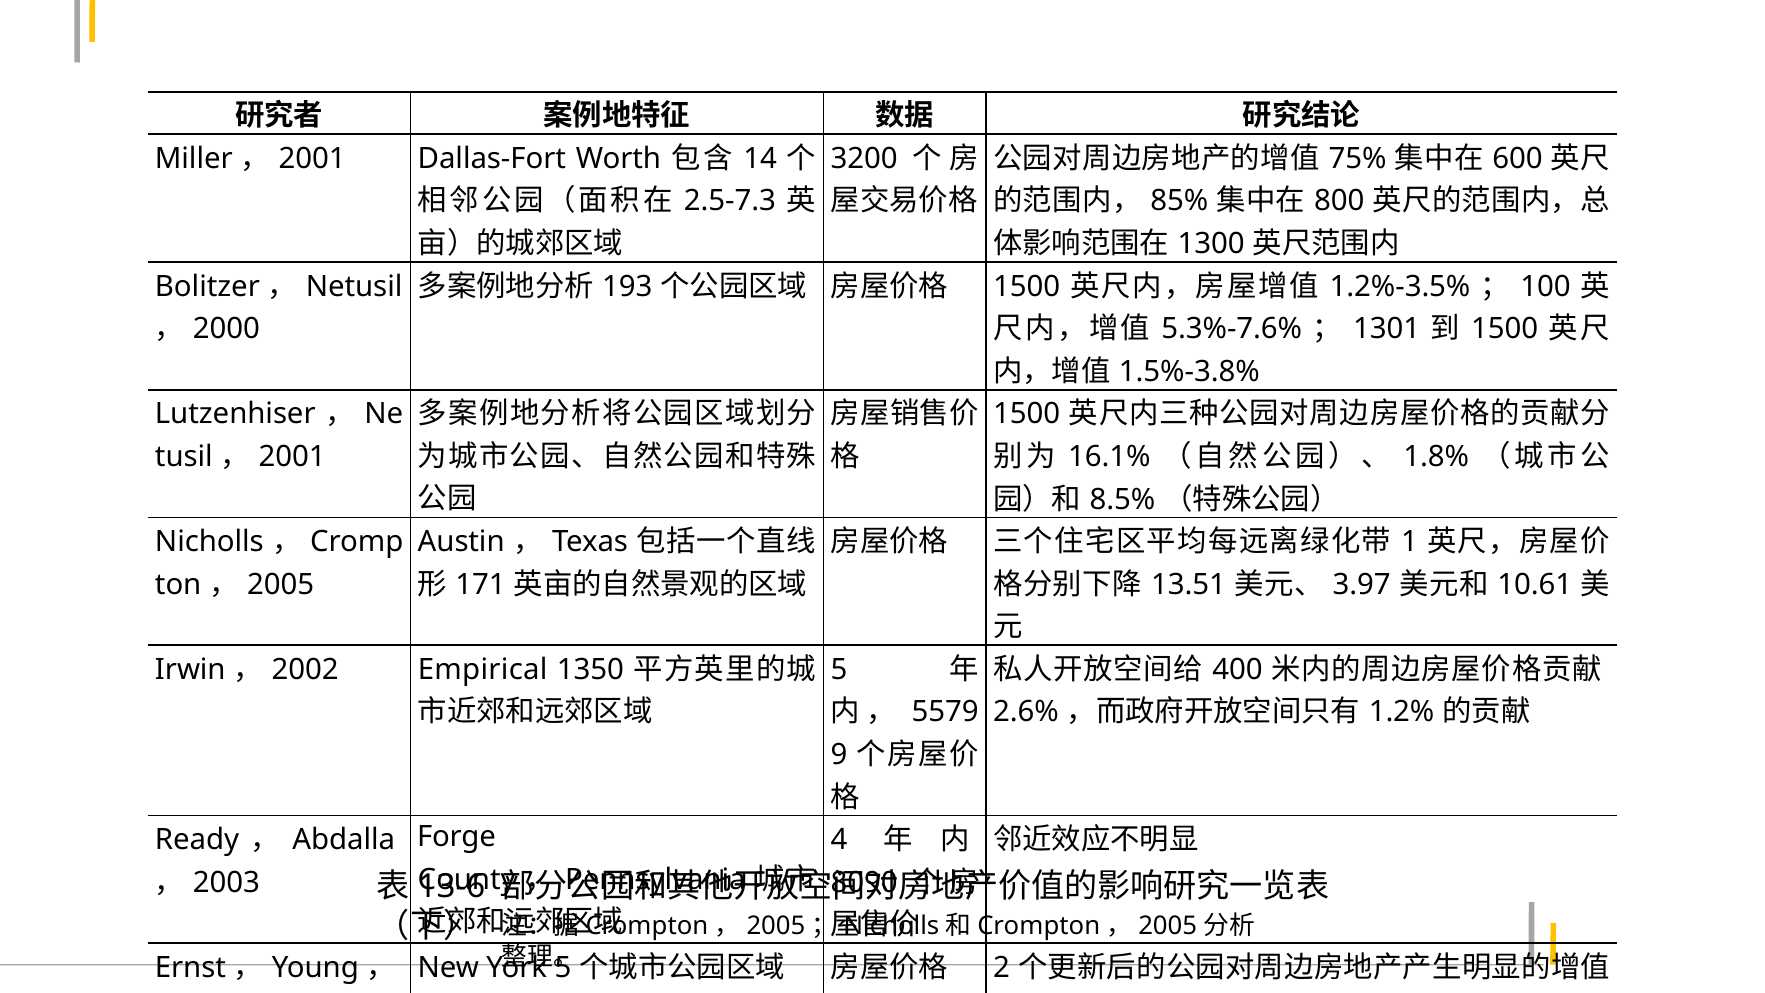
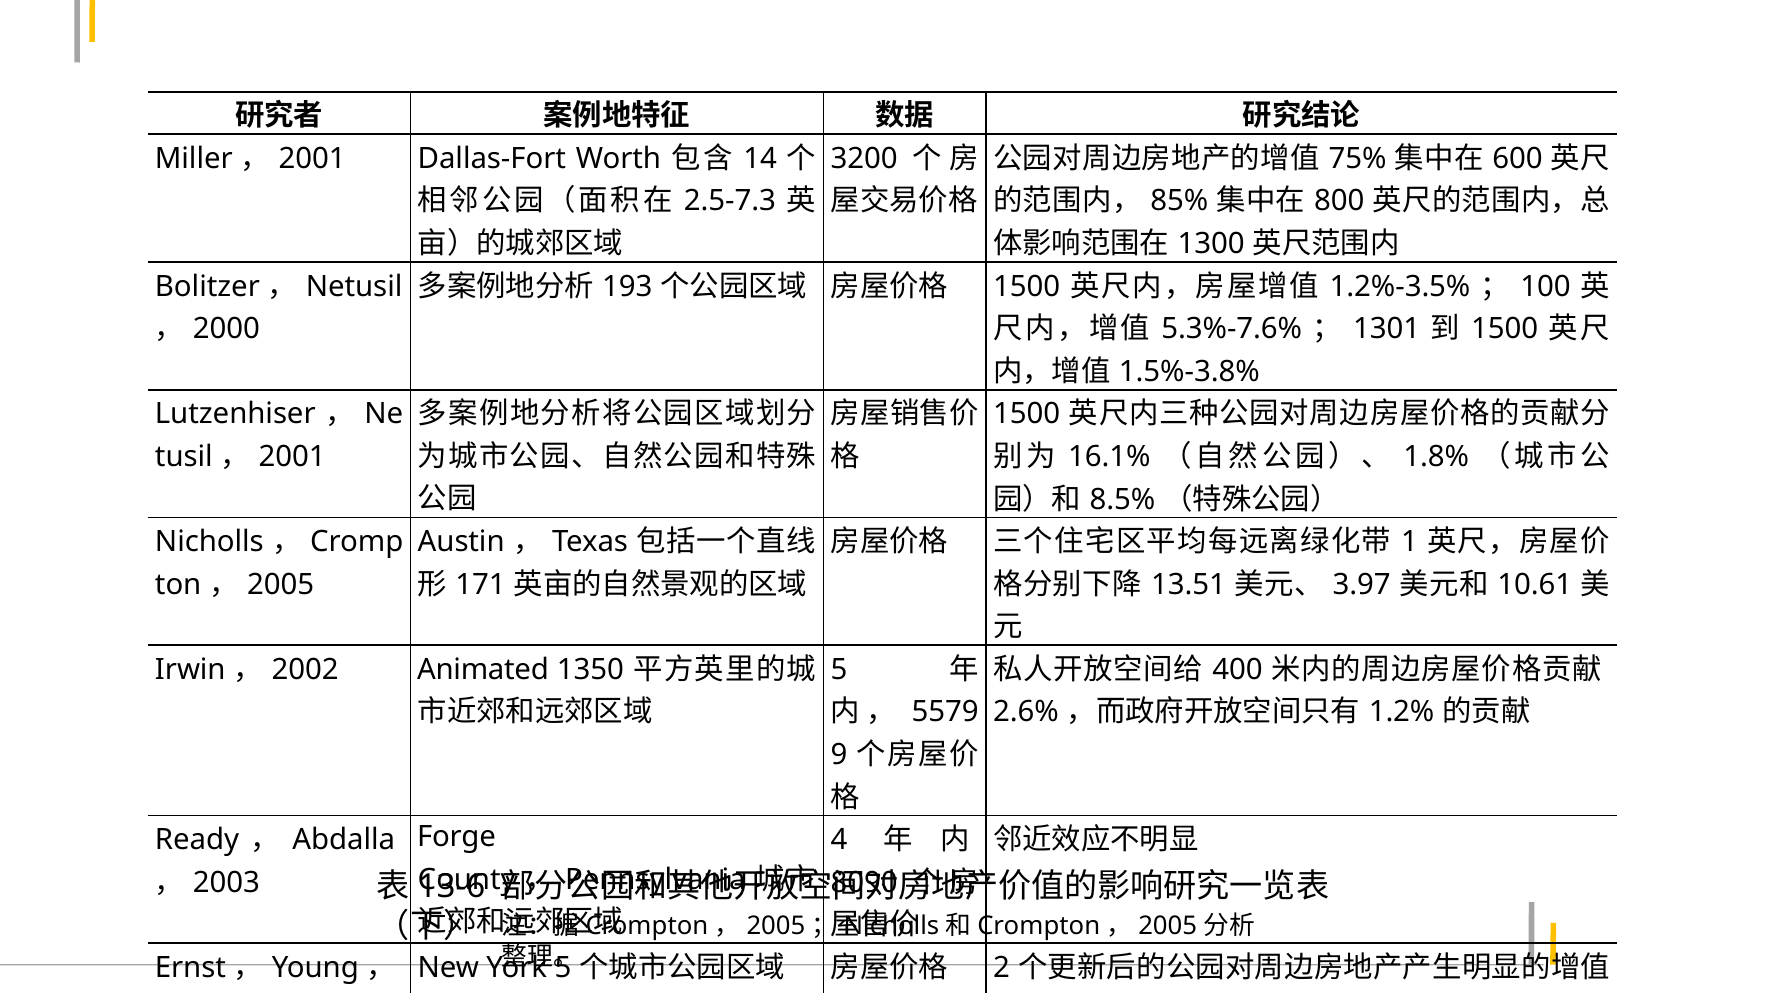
Empirical: Empirical -> Animated (483, 669)
